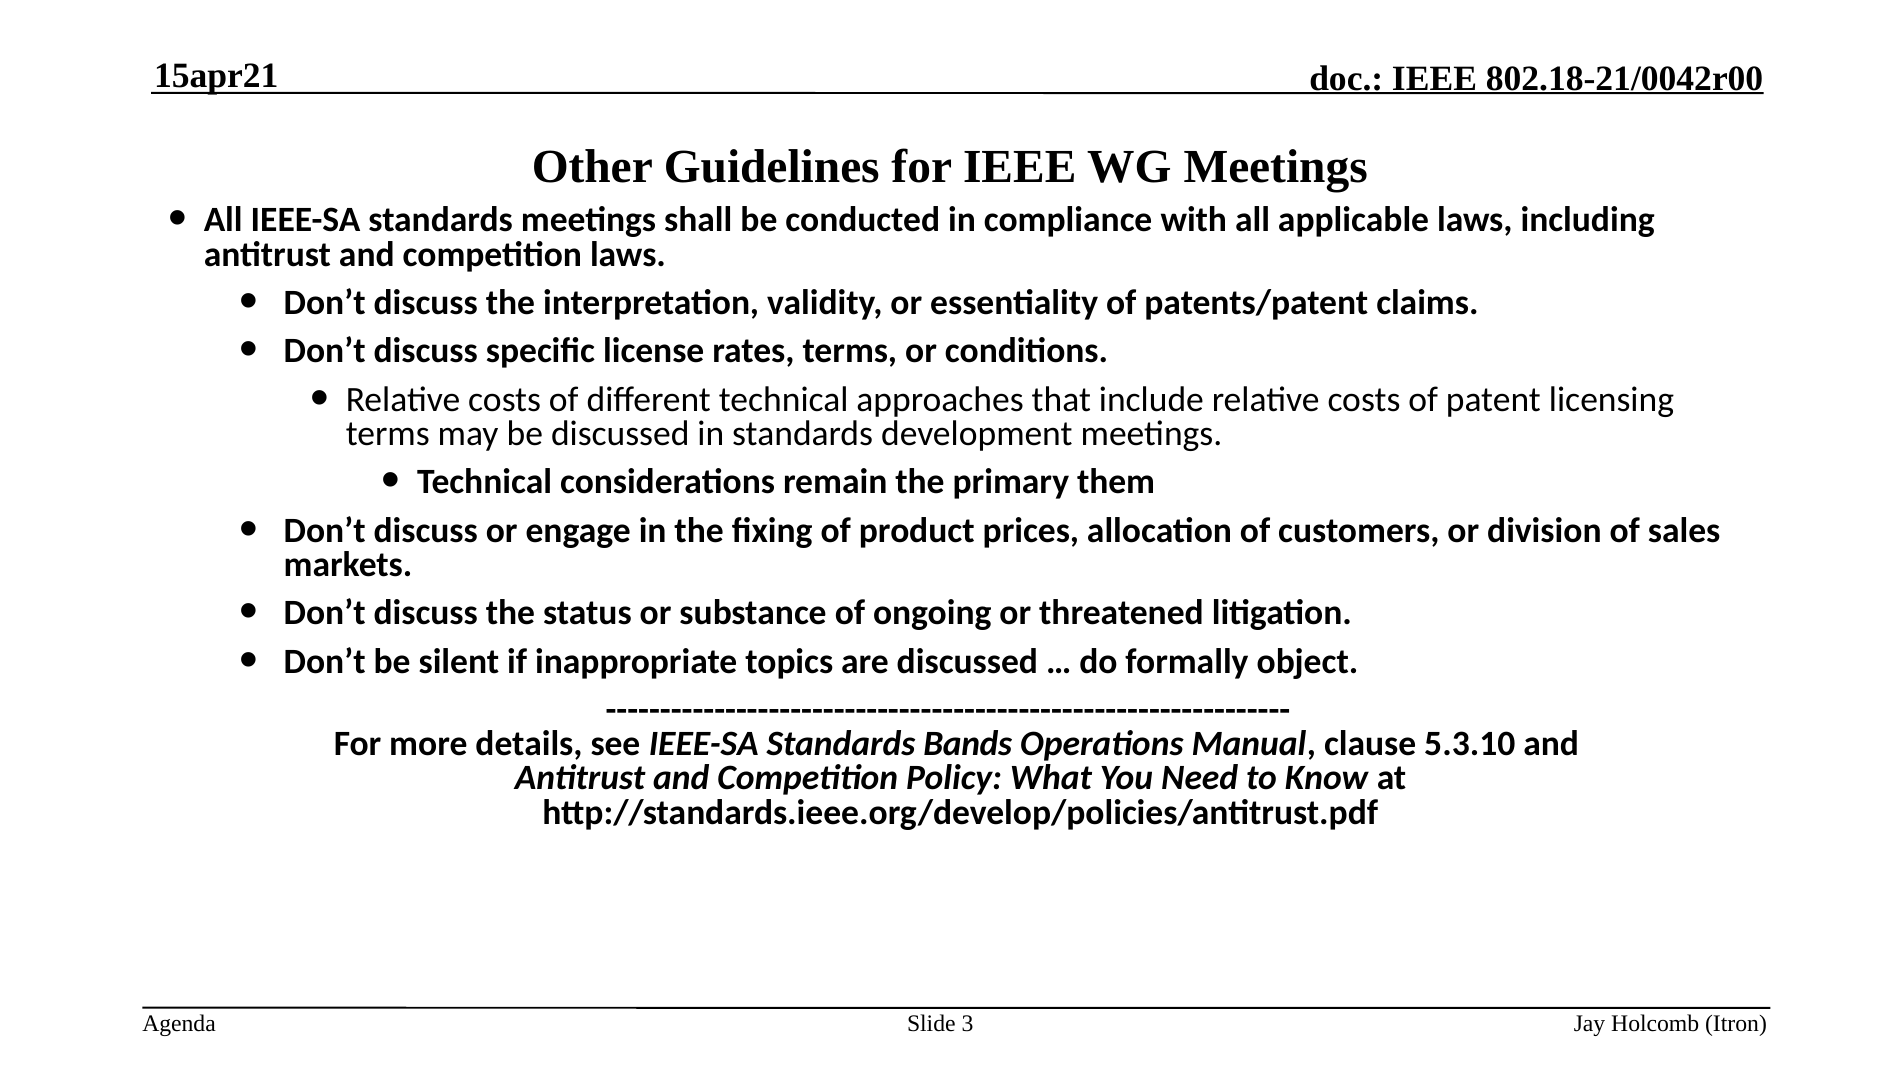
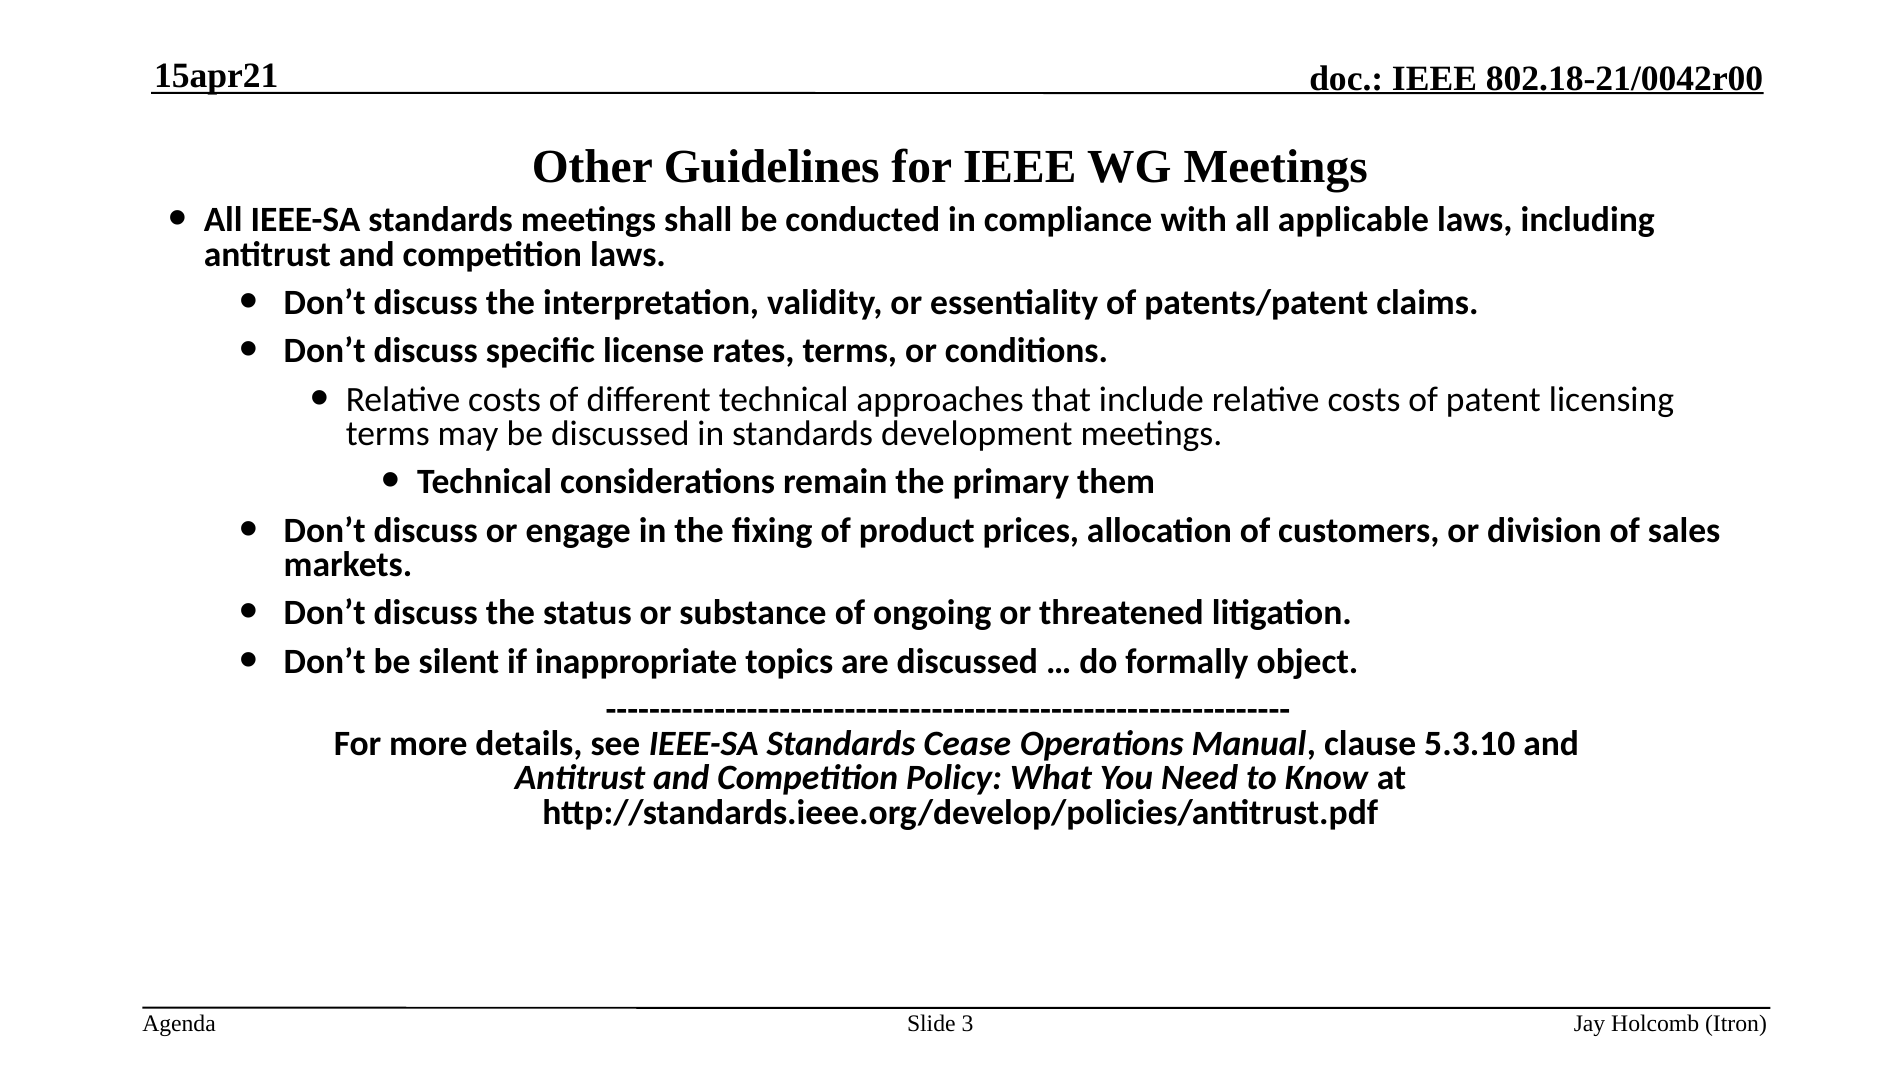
Bands: Bands -> Cease (967, 744)
